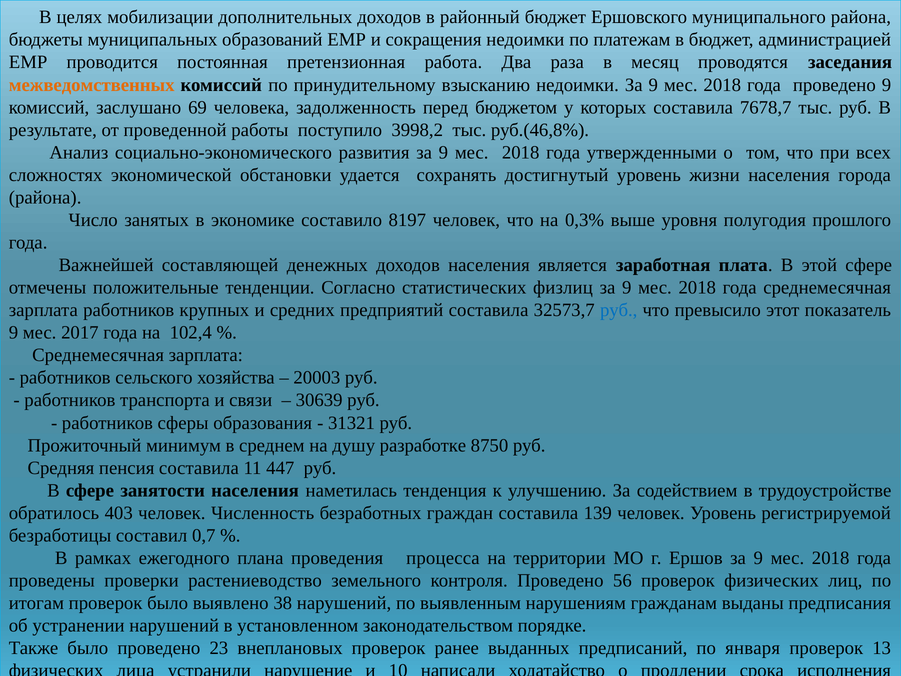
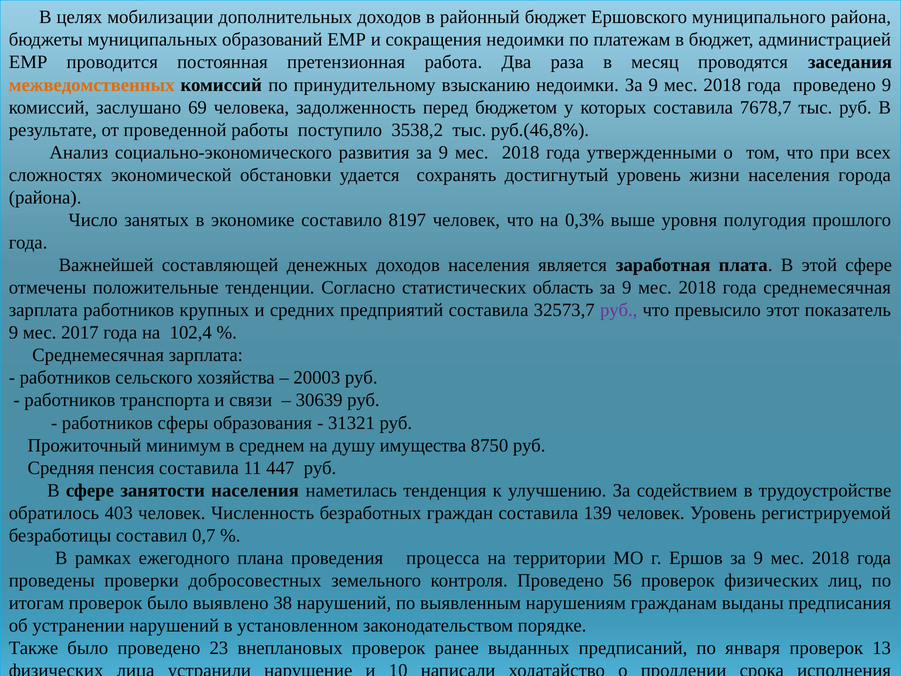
3998,2: 3998,2 -> 3538,2 (417, 130)
физлиц: физлиц -> область (563, 288)
руб colour: blue -> purple (619, 310)
разработке: разработке -> имущества (423, 445)
растениеводство: растениеводство -> добросовестных (255, 580)
